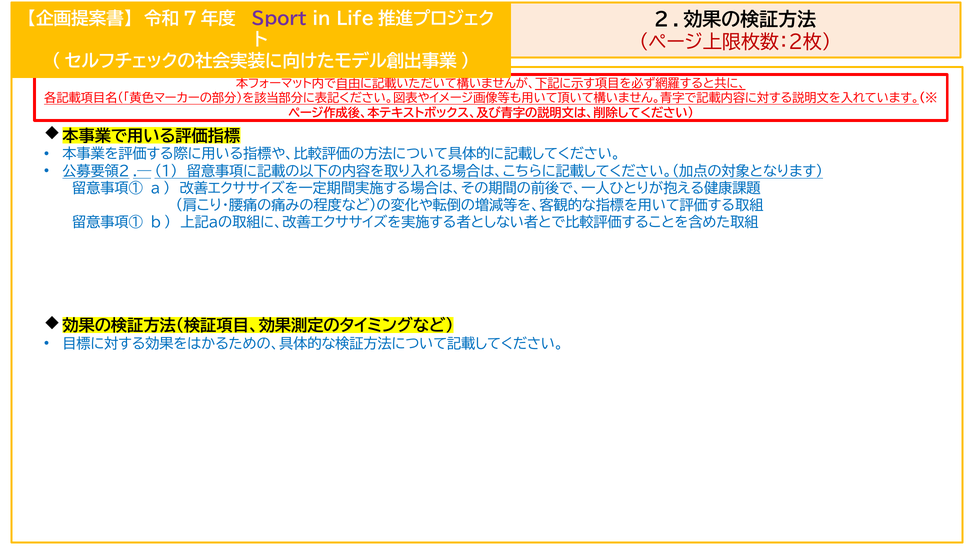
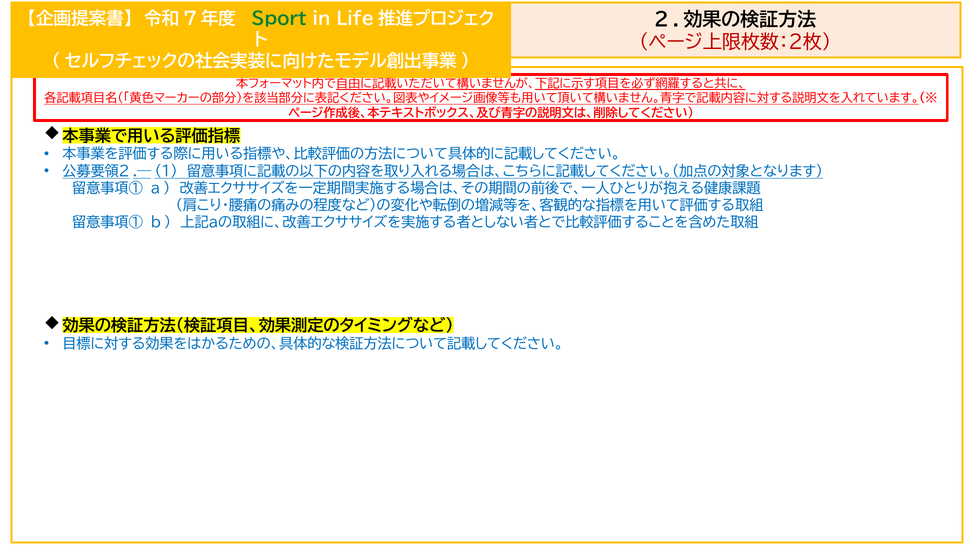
Sport colour: purple -> green (279, 19)
